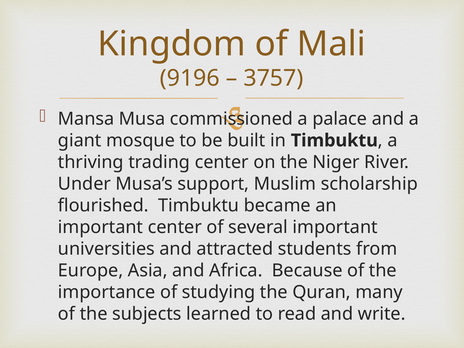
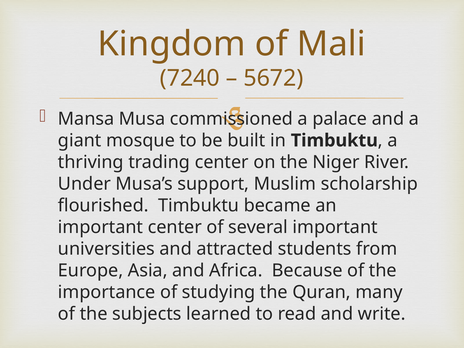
9196: 9196 -> 7240 (190, 78)
3757: 3757 -> 5672 (273, 78)
